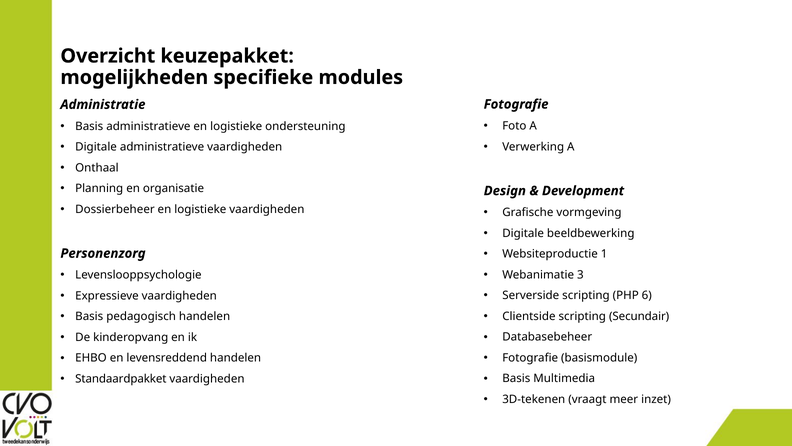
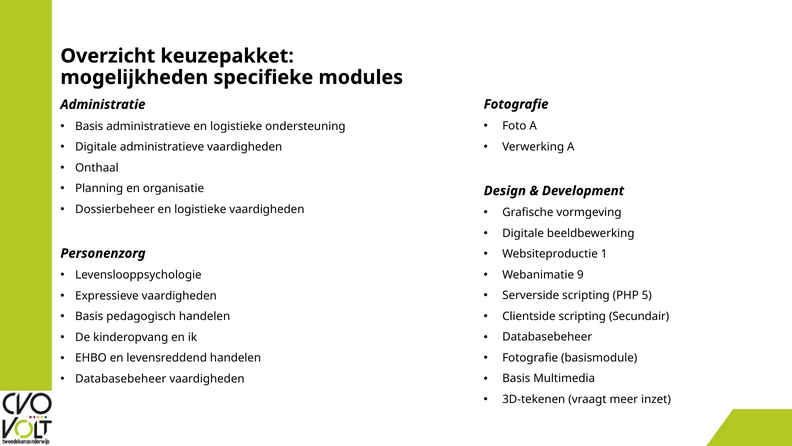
3: 3 -> 9 (580, 274)
6: 6 -> 5 (647, 295)
Standaardpakket: Standaardpakket -> Databasebeheer (121, 378)
